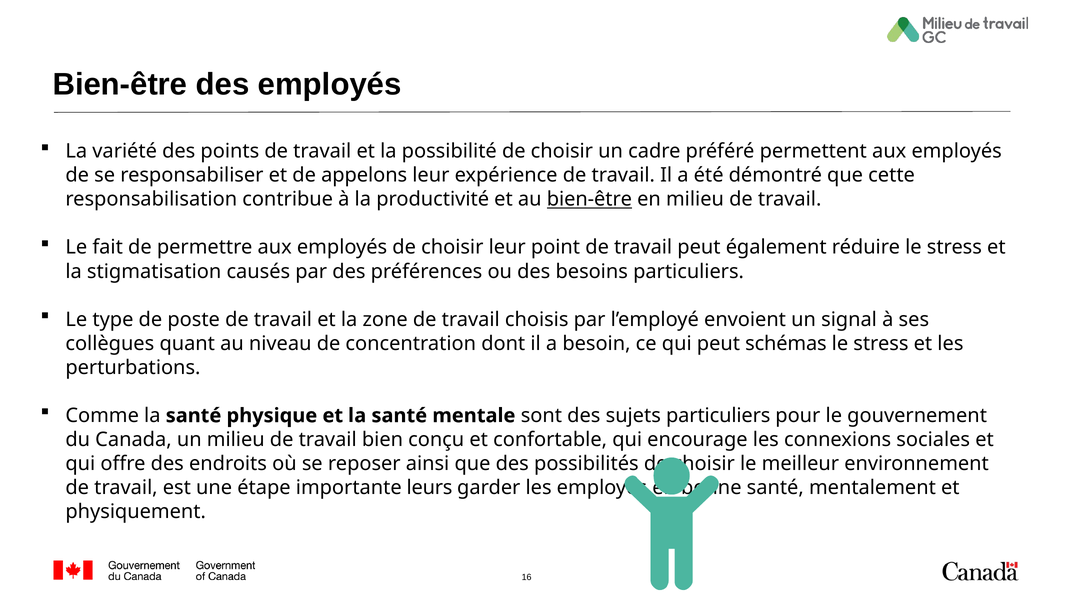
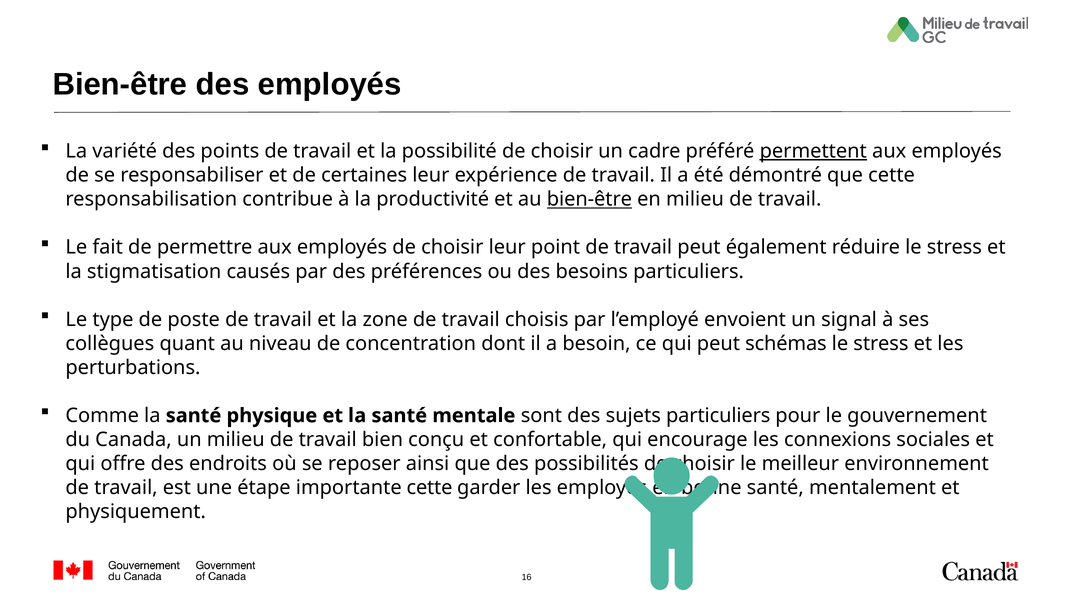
permettent underline: none -> present (813, 151)
appelons: appelons -> certaines (364, 175)
importante leurs: leurs -> cette (430, 488)
